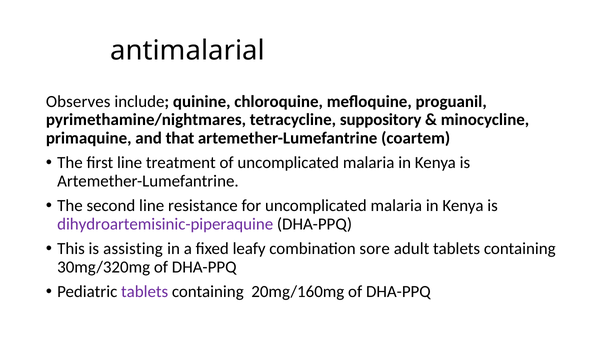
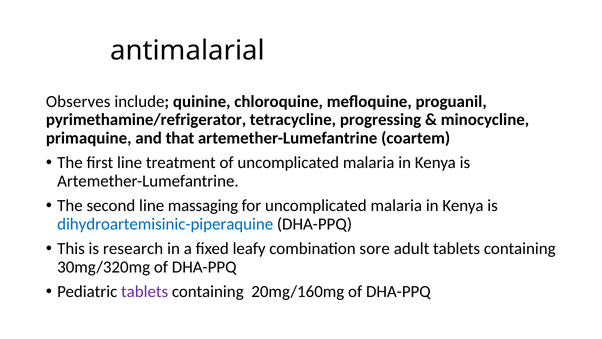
pyrimethamine/nightmares: pyrimethamine/nightmares -> pyrimethamine/refrigerator (146, 120)
suppository: suppository -> progressing (381, 120)
resistance: resistance -> massaging (203, 206)
dihydroartemisinic-piperaquine colour: purple -> blue (165, 224)
assisting: assisting -> research (133, 248)
